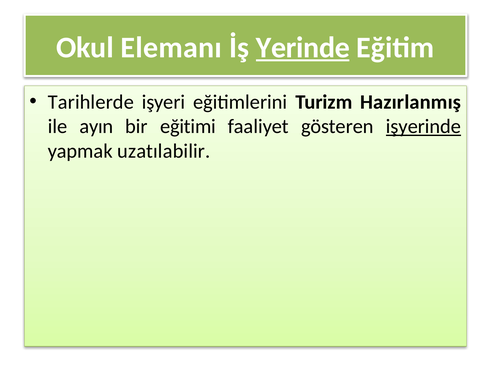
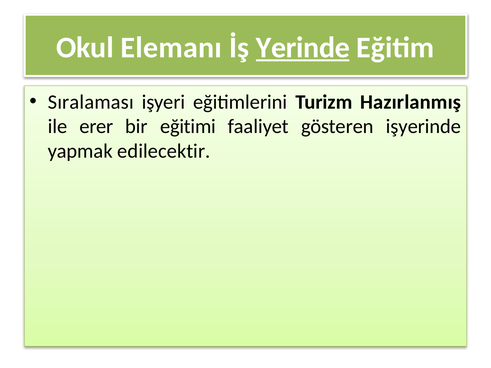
Tarihlerde: Tarihlerde -> Sıralaması (91, 102)
ayın: ayın -> erer (96, 127)
işyerinde underline: present -> none (423, 127)
uzatılabilir: uzatılabilir -> edilecektir (164, 151)
